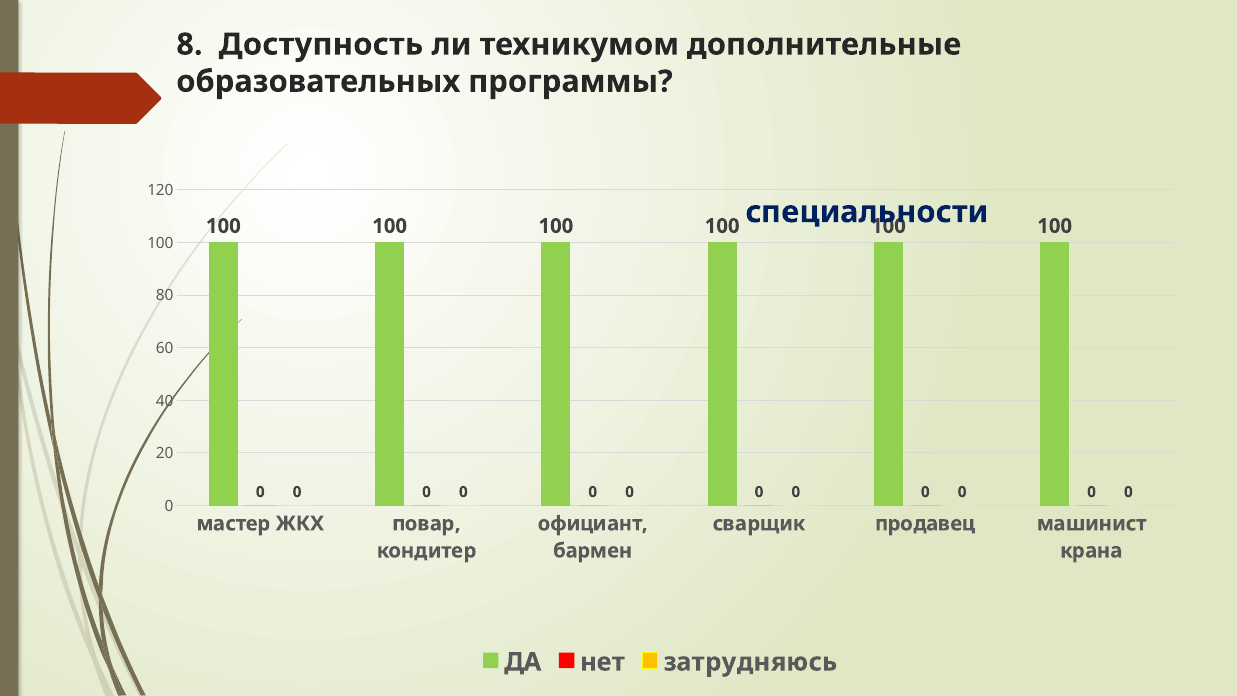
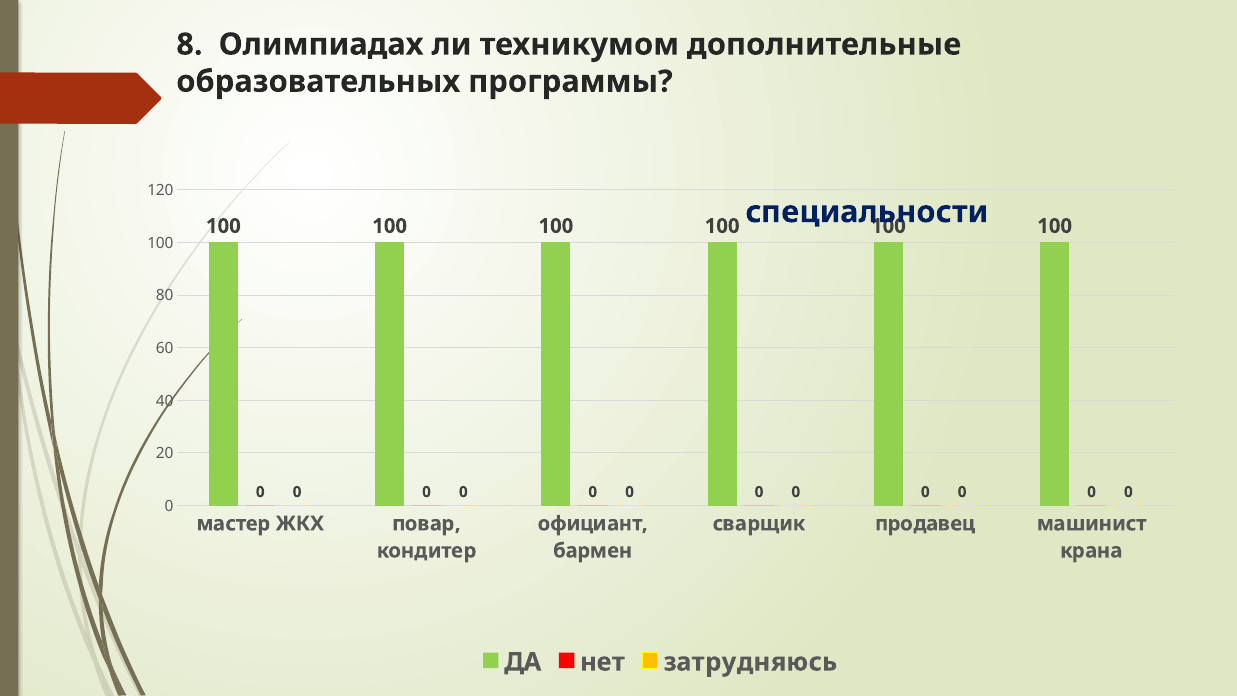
Доступность: Доступность -> Олимпиадах (321, 44)
